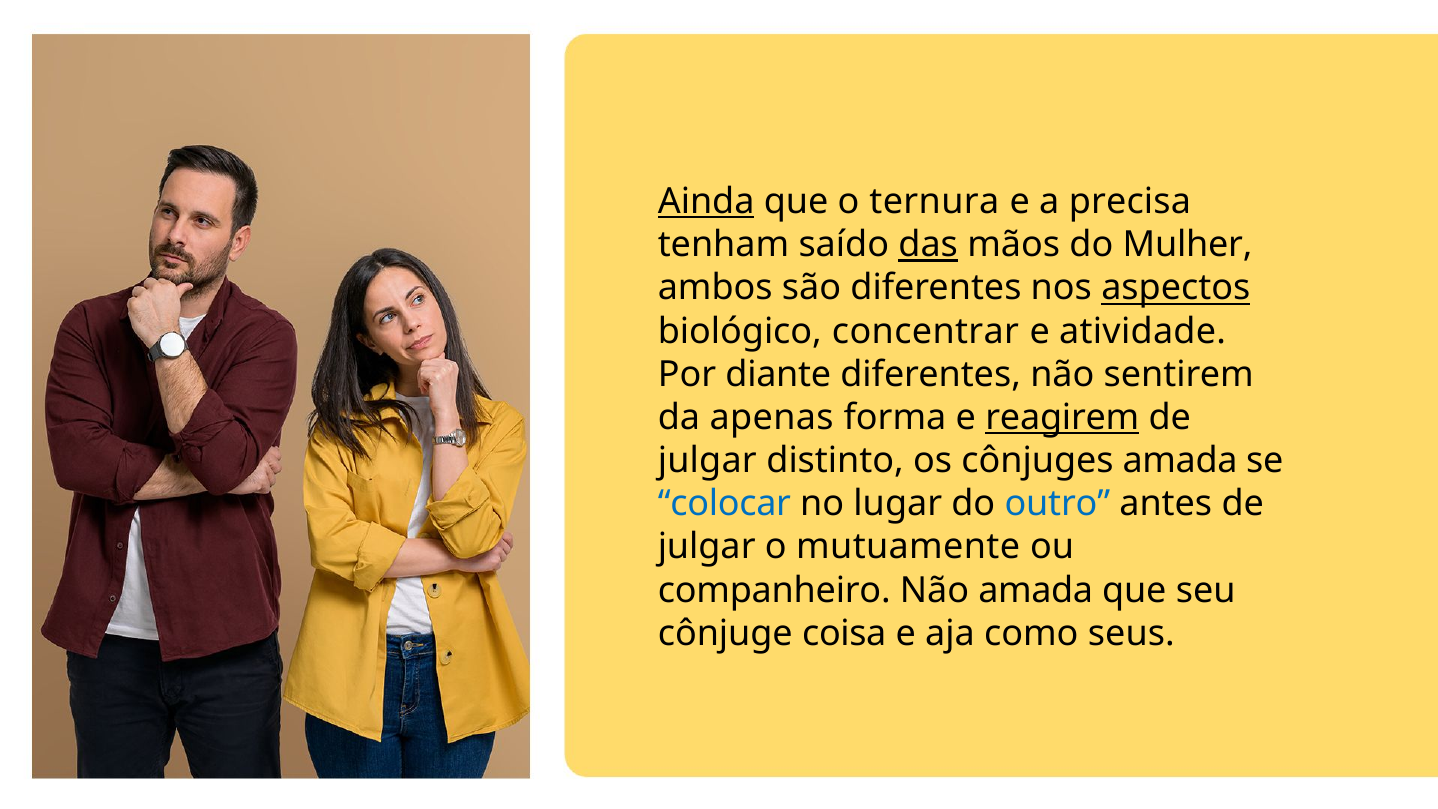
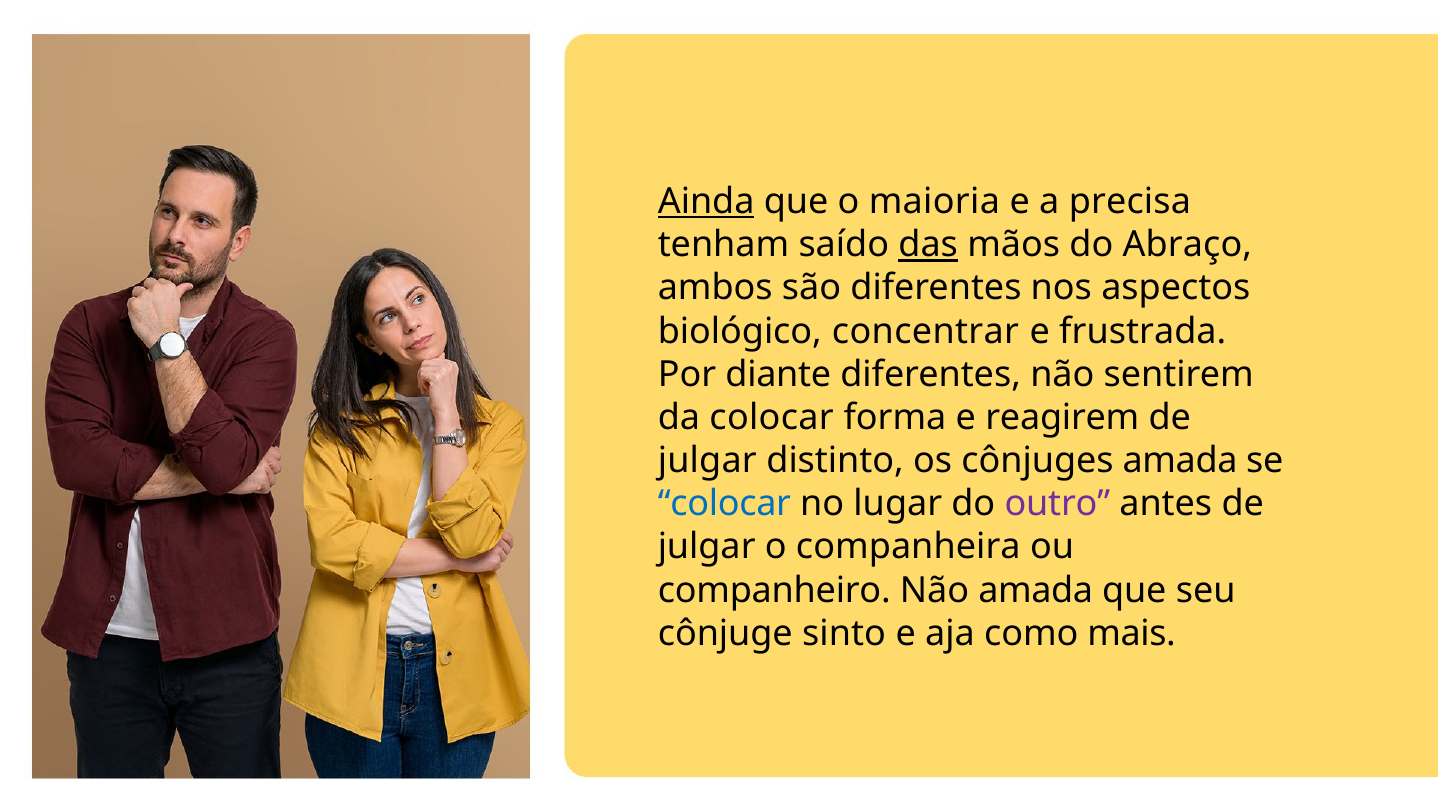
ternura: ternura -> maioria (934, 202)
Mulher: Mulher -> Abraço (1187, 245)
aspectos underline: present -> none (1176, 288)
atividade: atividade -> frustrada (1143, 331)
da apenas: apenas -> colocar (772, 417)
reagirem underline: present -> none (1062, 417)
outro colour: blue -> purple (1057, 504)
mutuamente: mutuamente -> companheira (908, 547)
coisa: coisa -> sinto (844, 633)
seus: seus -> mais (1132, 633)
